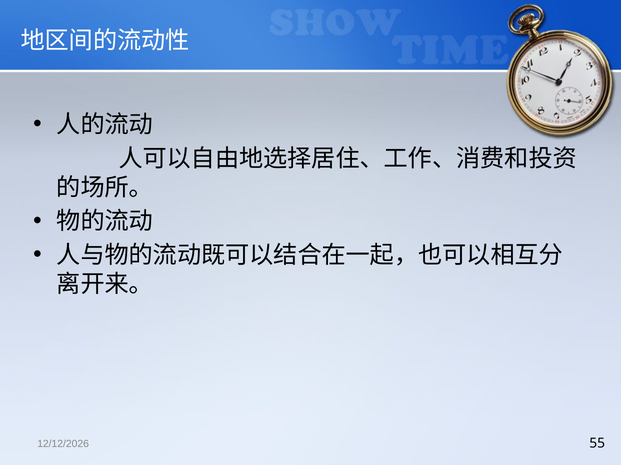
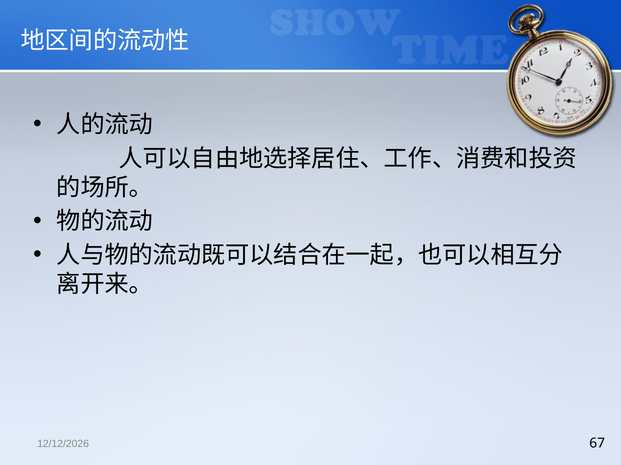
55: 55 -> 67 (597, 444)
